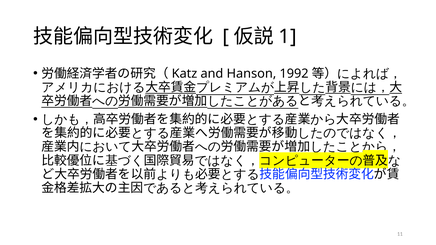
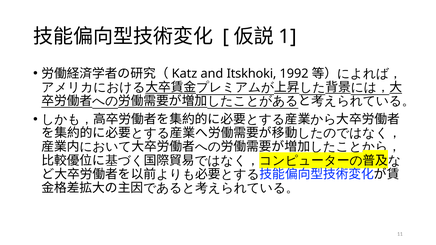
Hanson: Hanson -> Itskhoki (251, 74)
